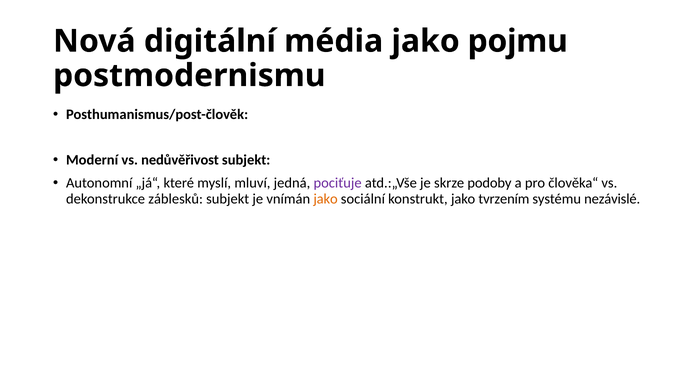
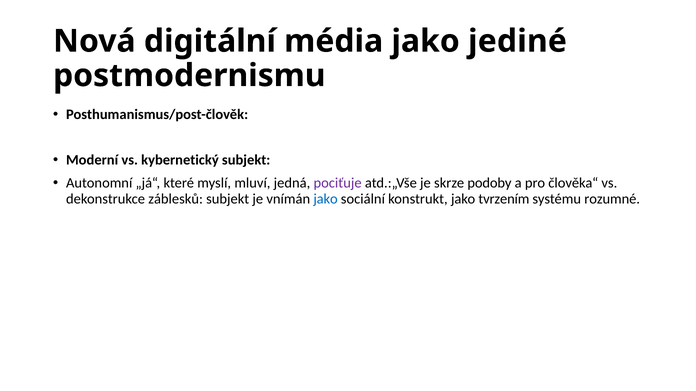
pojmu: pojmu -> jediné (517, 41)
nedůvěřivost: nedůvěřivost -> kybernetický (180, 160)
jako colour: orange -> blue (326, 199)
nezávislé: nezávislé -> rozumné (612, 199)
